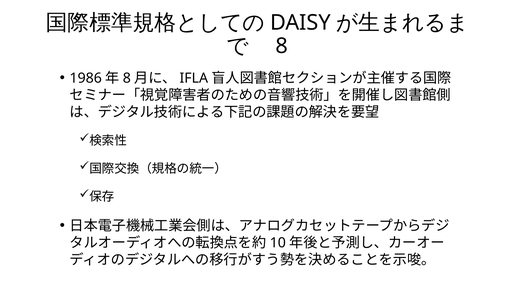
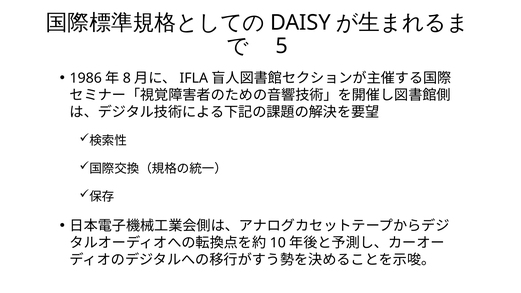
8: 8 -> 5 (282, 46)
